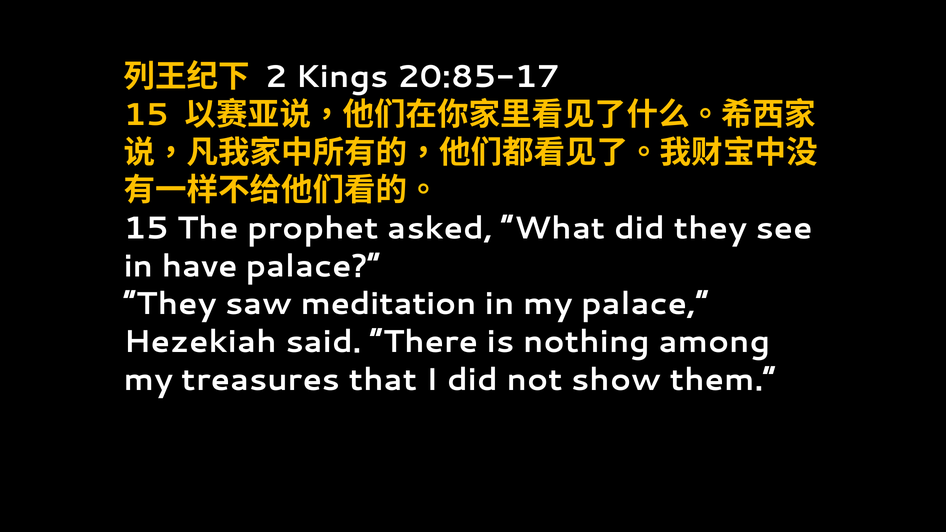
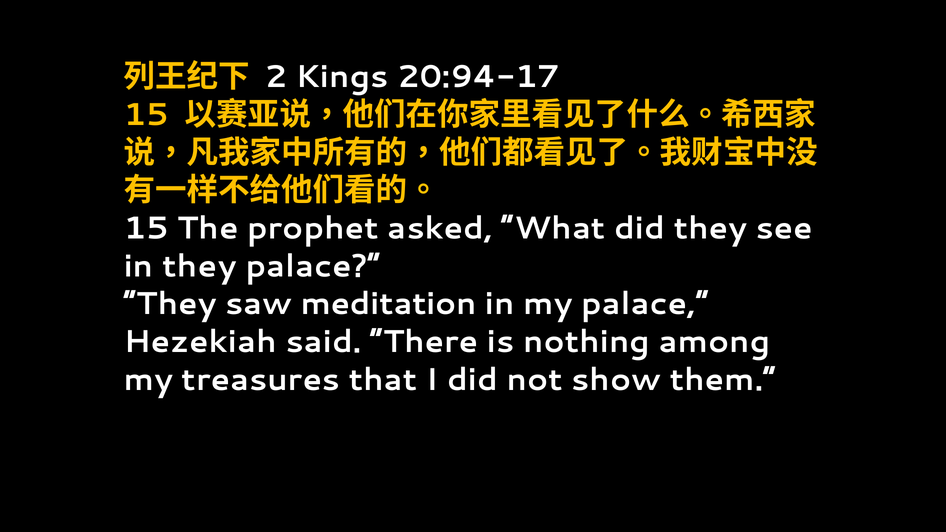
20:85-17: 20:85-17 -> 20:94-17 (479, 77)
in have: have -> they (199, 266)
